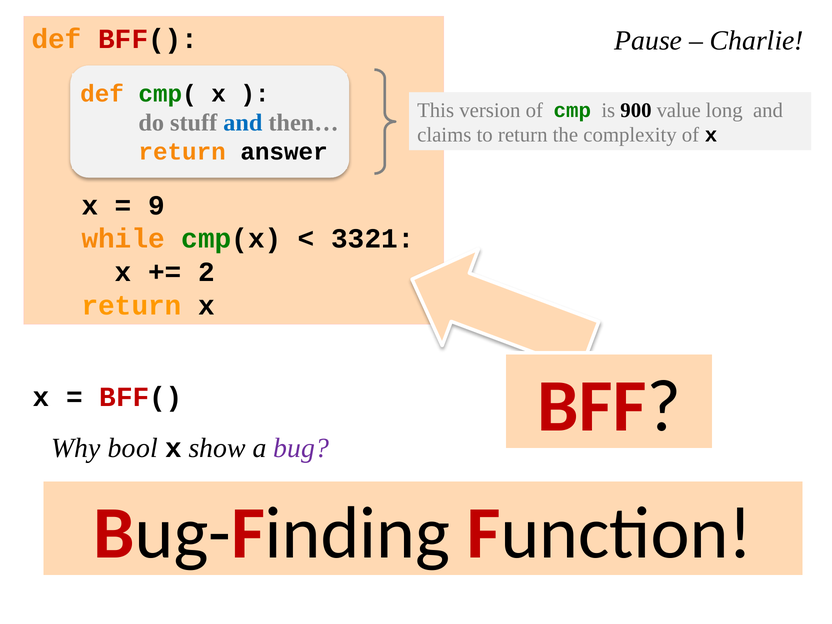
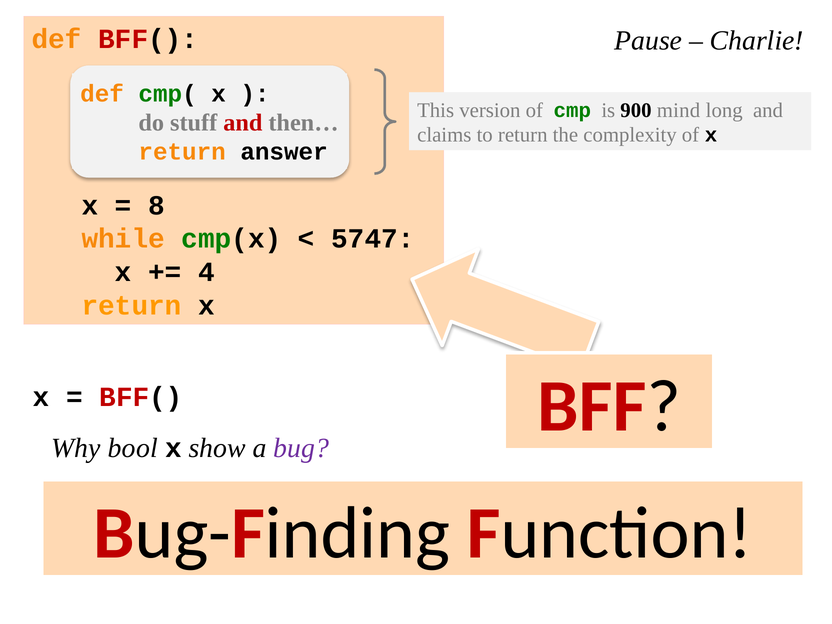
value: value -> mind (679, 110)
and colour: blue -> red (243, 123)
9: 9 -> 8 (157, 206)
3321: 3321 -> 5747 (373, 239)
2: 2 -> 4 (206, 272)
